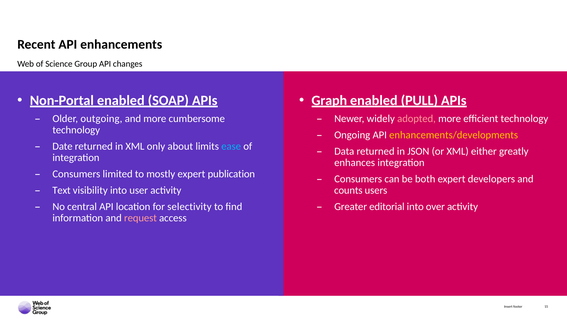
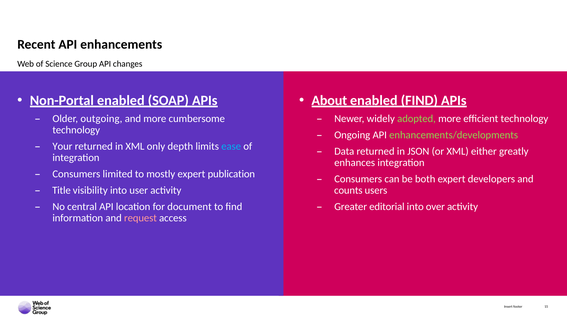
Graph: Graph -> About (329, 100)
enabled PULL: PULL -> FIND (419, 100)
adopted colour: pink -> light green (417, 119)
enhancements/developments colour: yellow -> light green (454, 135)
Date: Date -> Your (62, 146)
about: about -> depth (180, 146)
Text: Text -> Title (61, 190)
selectivity: selectivity -> document (189, 207)
